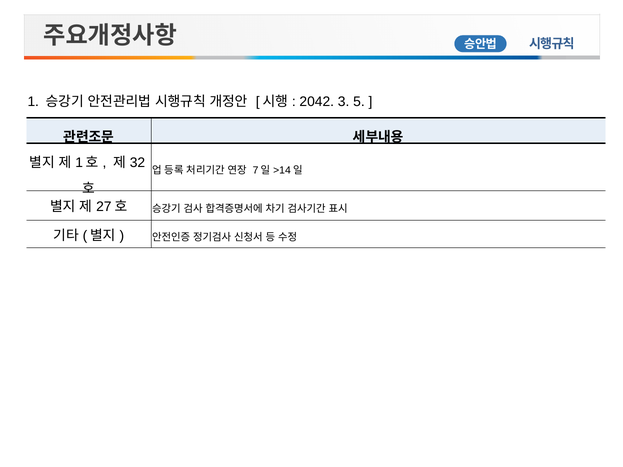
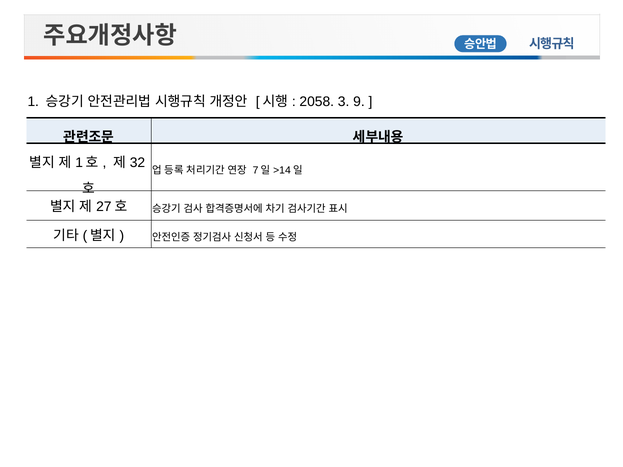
2042: 2042 -> 2058 (317, 102)
5: 5 -> 9 (359, 102)
